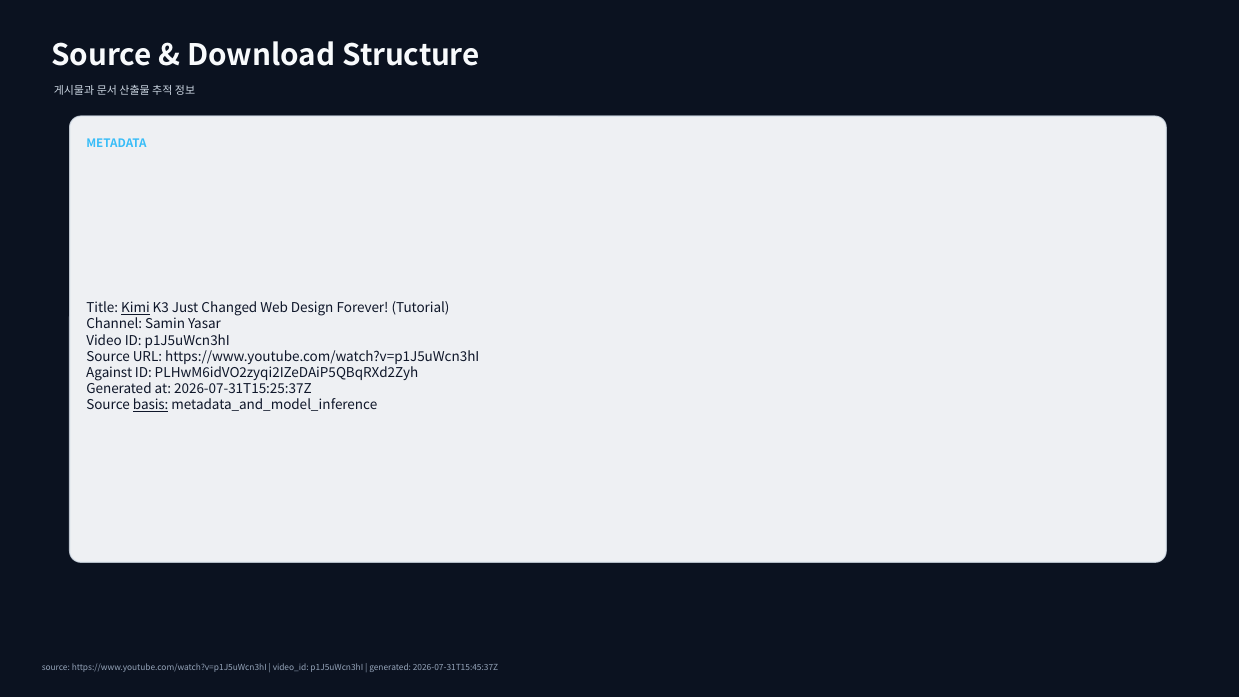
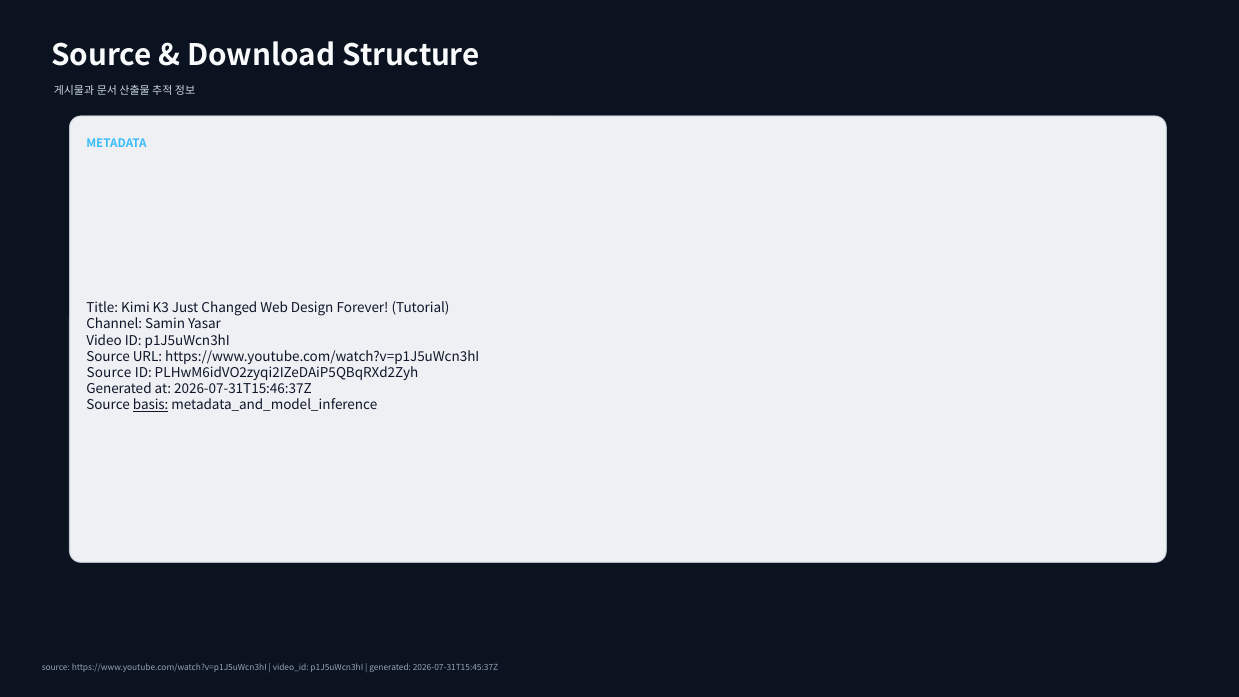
Kimi underline: present -> none (136, 308)
Against: Against -> Source (109, 373)
2026-07-31T15:25:37Z: 2026-07-31T15:25:37Z -> 2026-07-31T15:46:37Z (243, 389)
